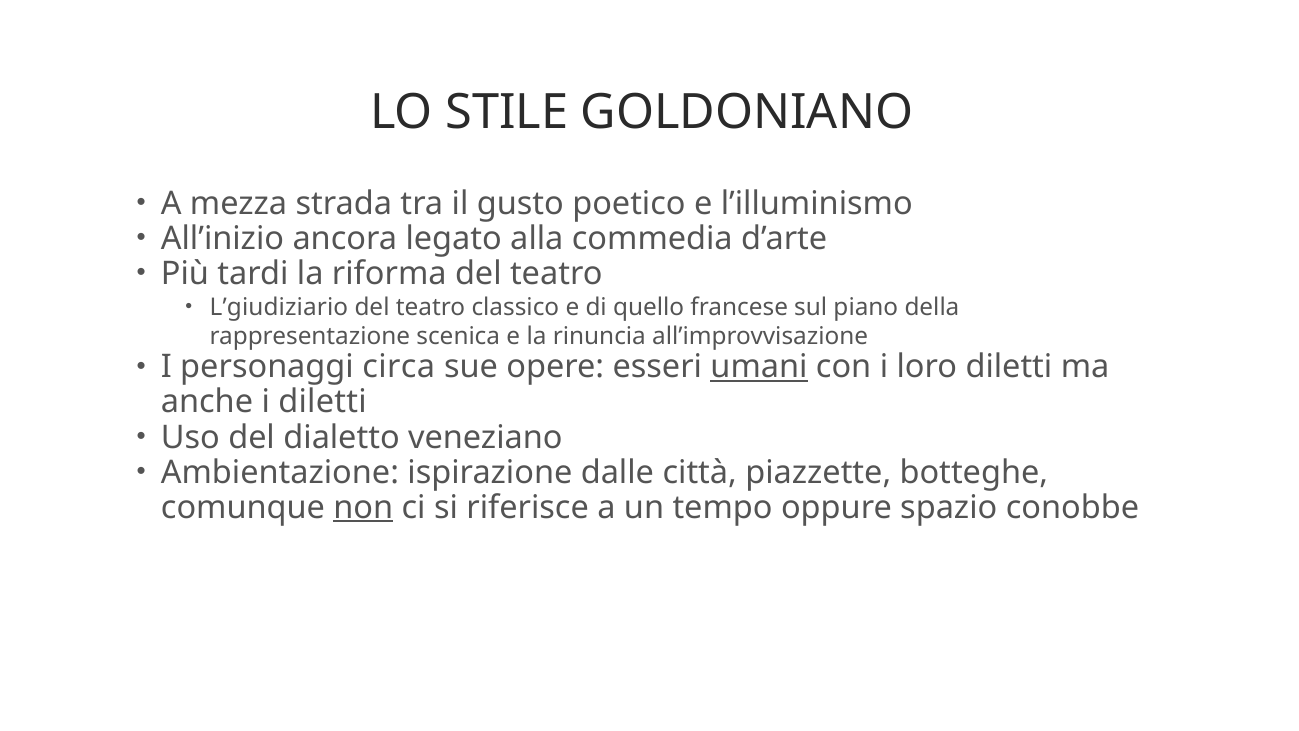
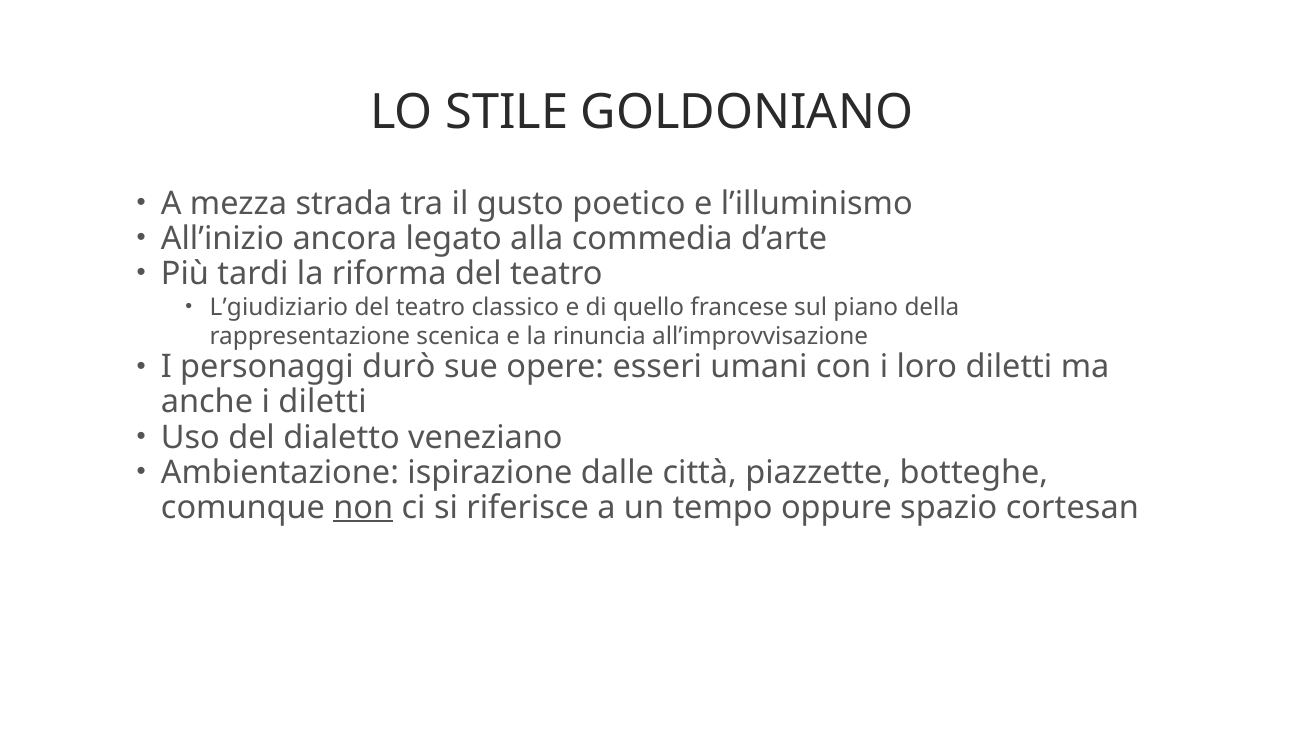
circa: circa -> durò (399, 367)
umani underline: present -> none (759, 367)
conobbe: conobbe -> cortesan (1072, 507)
